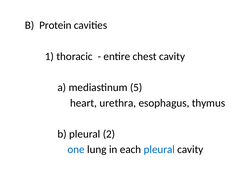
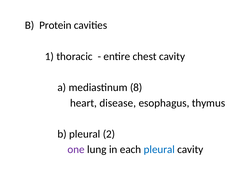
5: 5 -> 8 (136, 87)
urethra: urethra -> disease (118, 103)
one colour: blue -> purple (76, 149)
